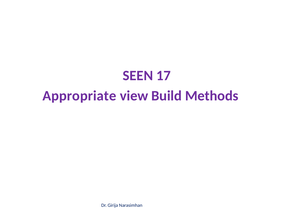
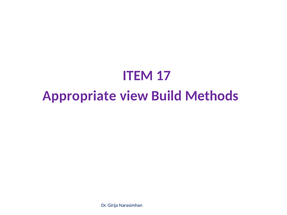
SEEN: SEEN -> ITEM (138, 76)
